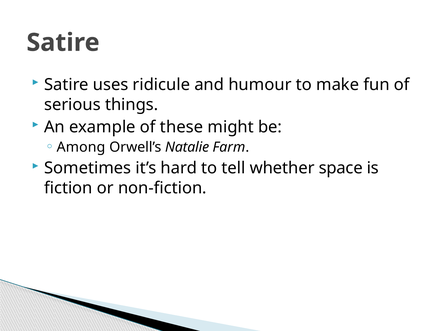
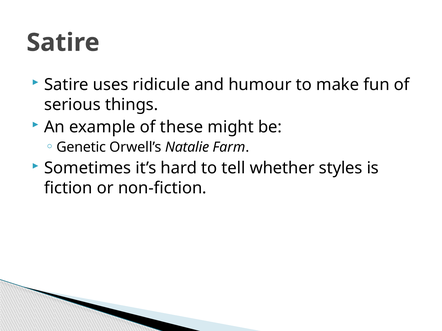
Among: Among -> Genetic (81, 147)
space: space -> styles (341, 168)
